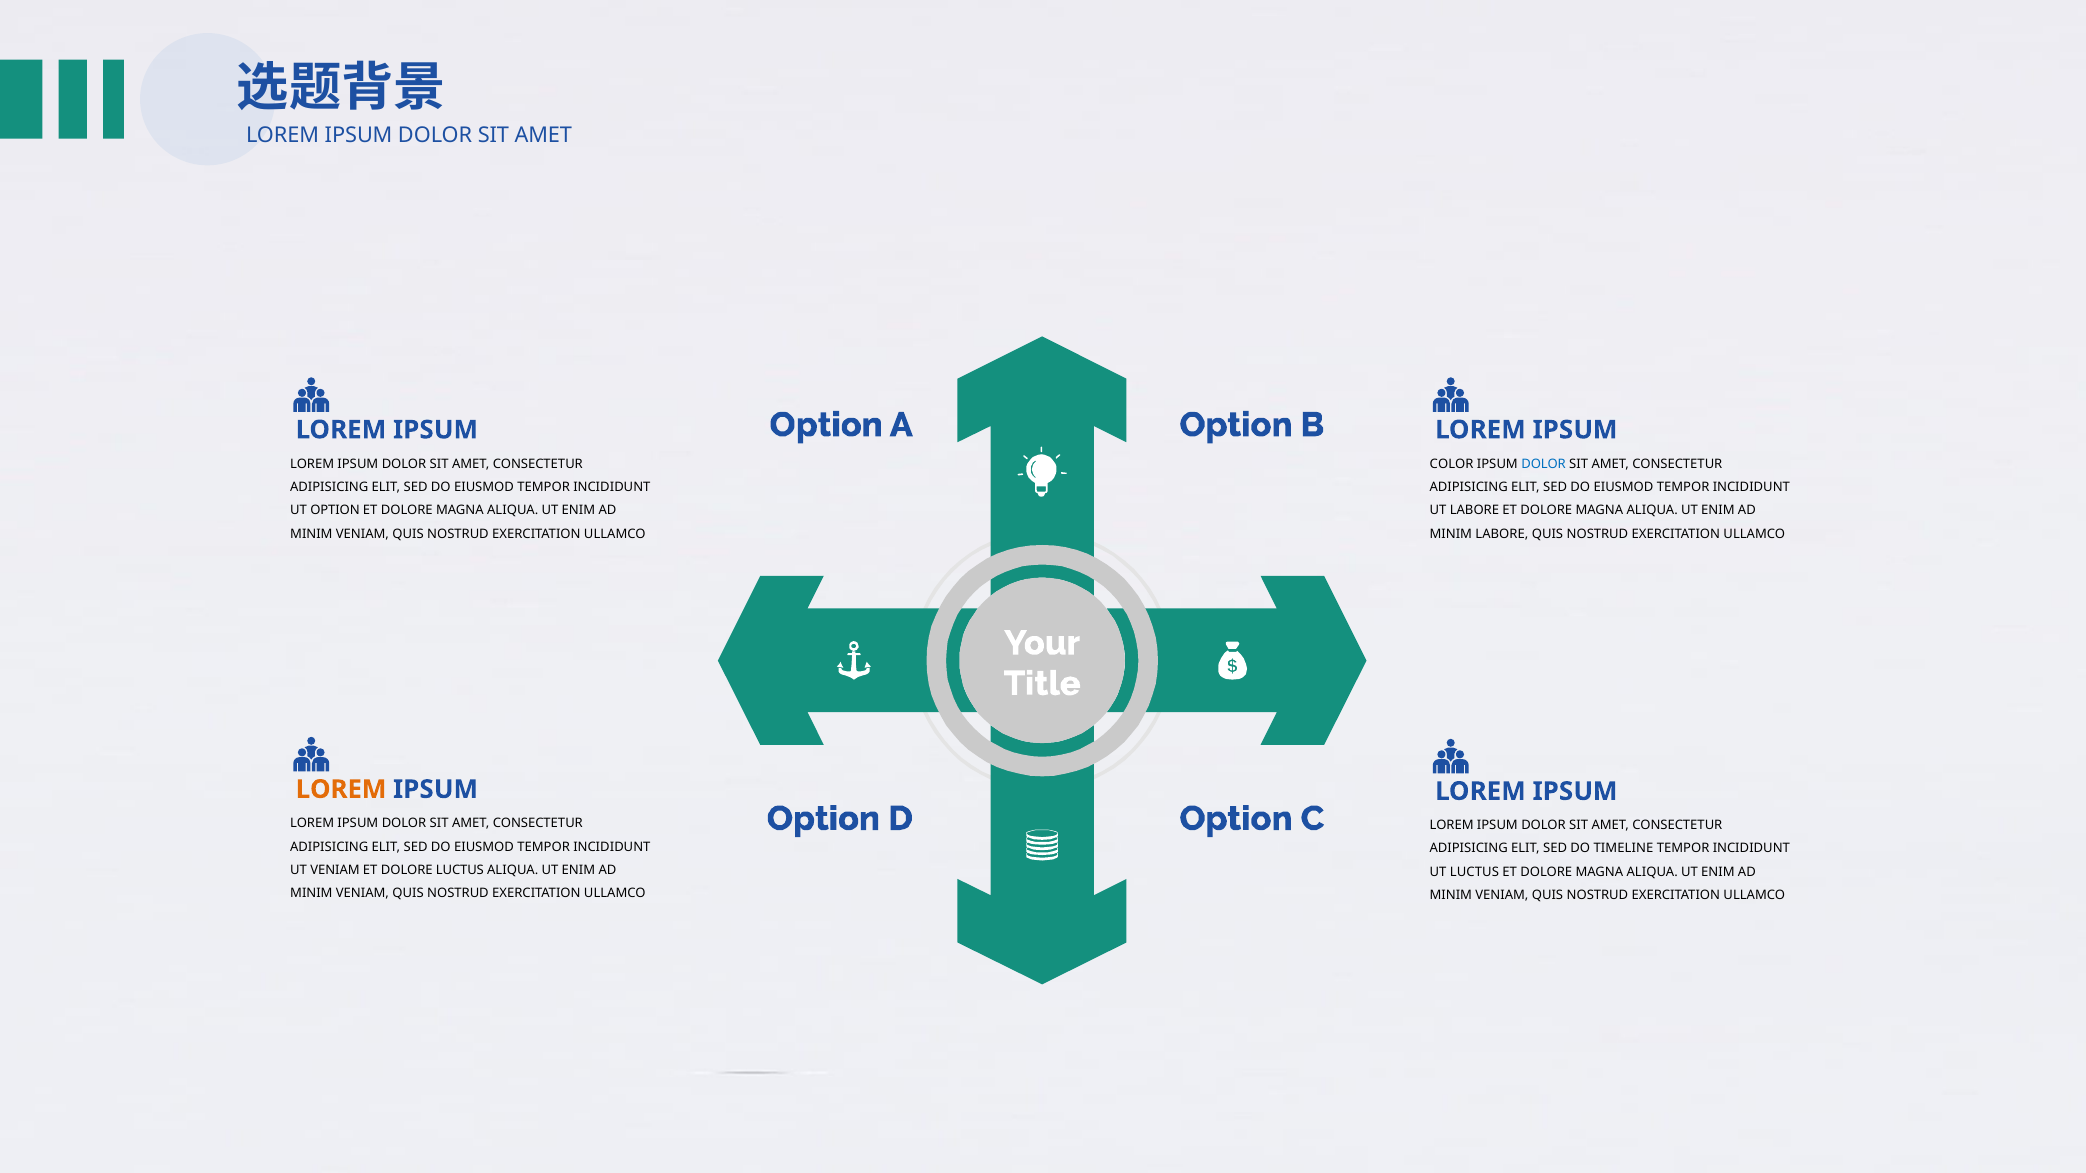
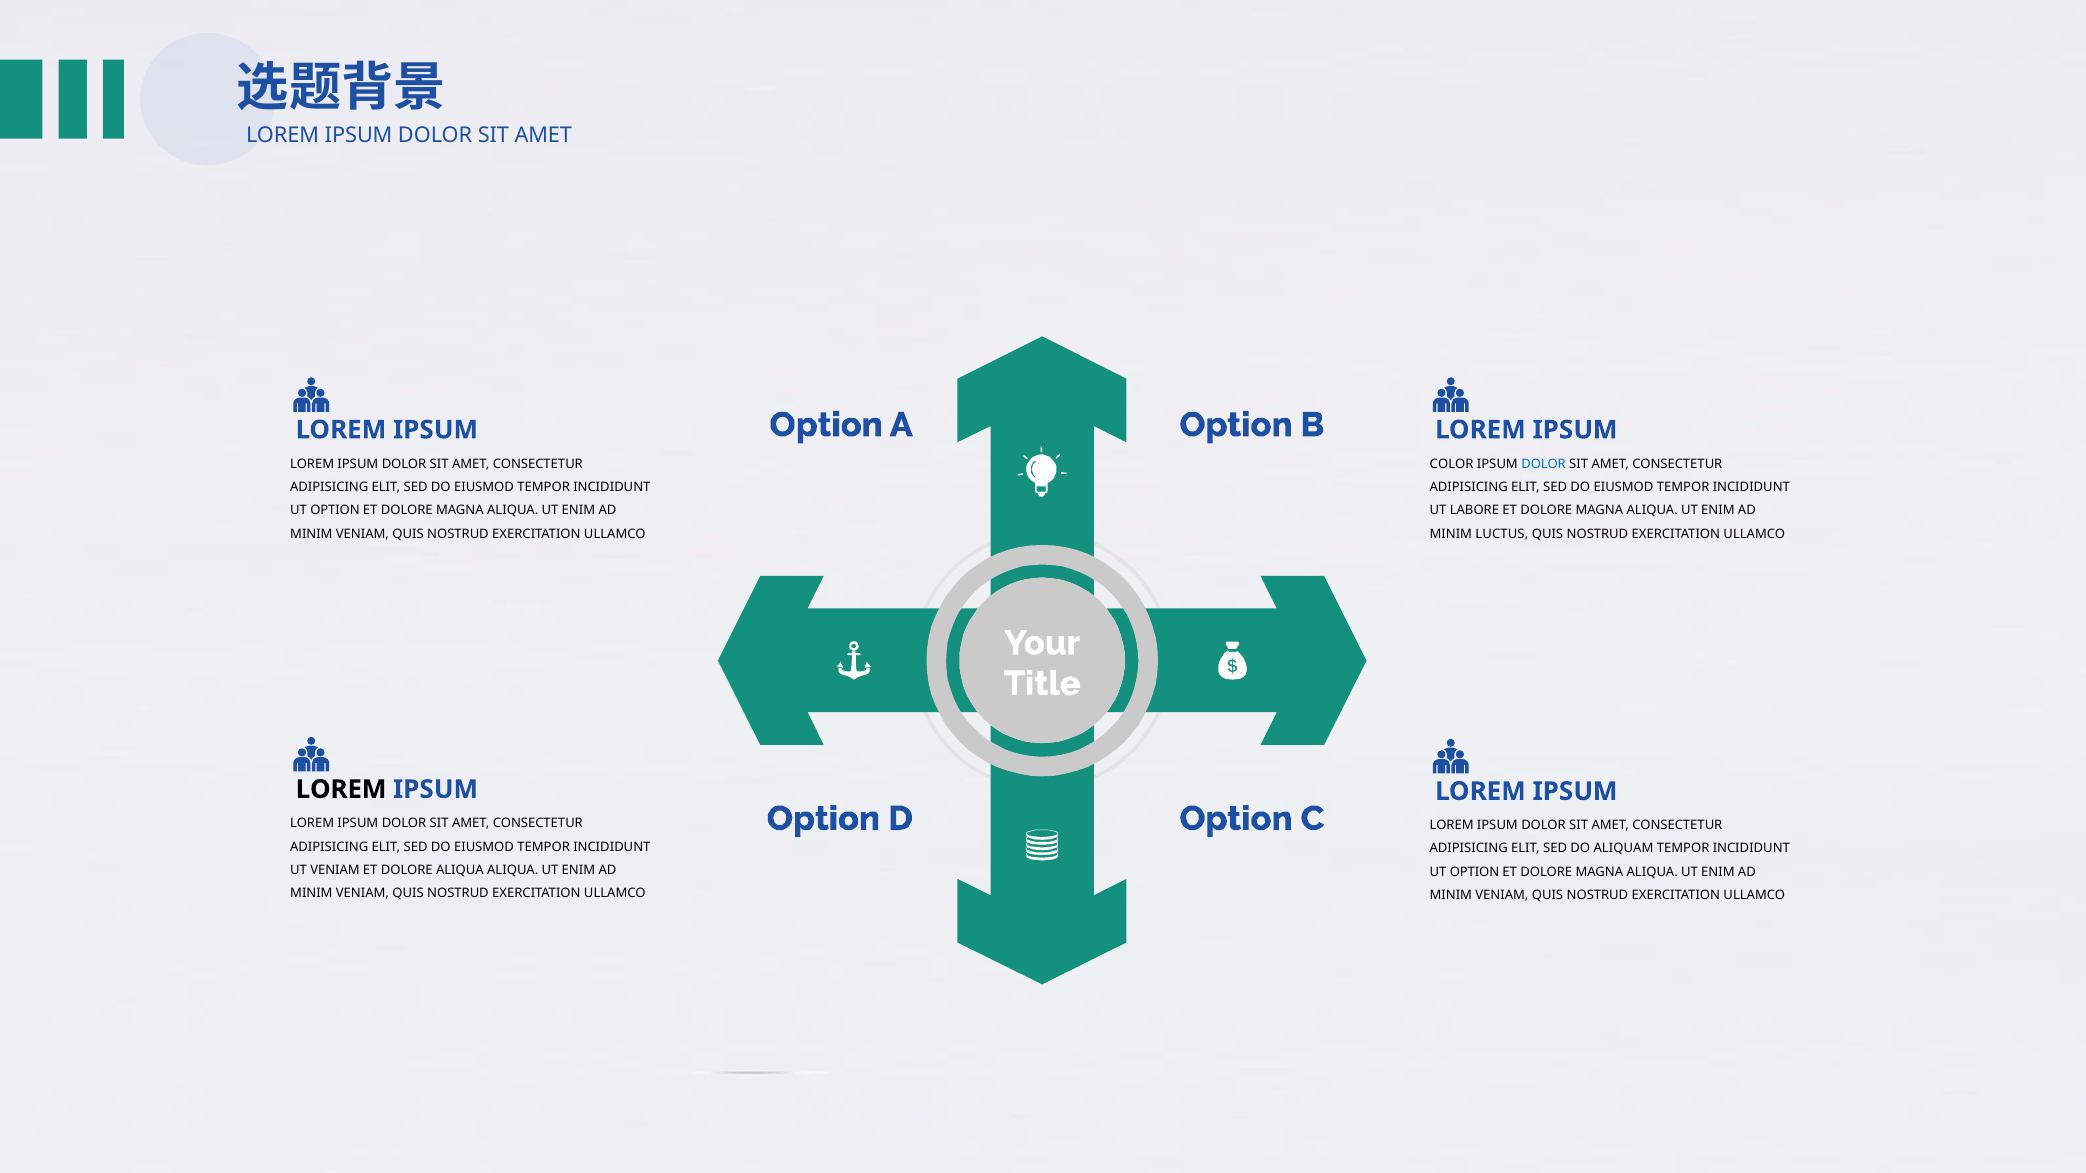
MINIM LABORE: LABORE -> LUCTUS (1502, 534)
LOREM colour: orange -> black (341, 790)
TIMELINE: TIMELINE -> ALIQUAM (1623, 849)
DOLORE LUCTUS: LUCTUS -> ALIQUA (460, 870)
LUCTUS: LUCTUS -> OPTION (1475, 872)
